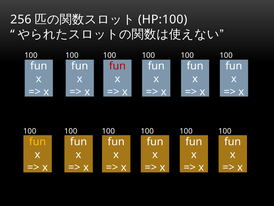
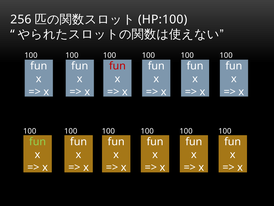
fun colour: yellow -> light green (38, 141)
